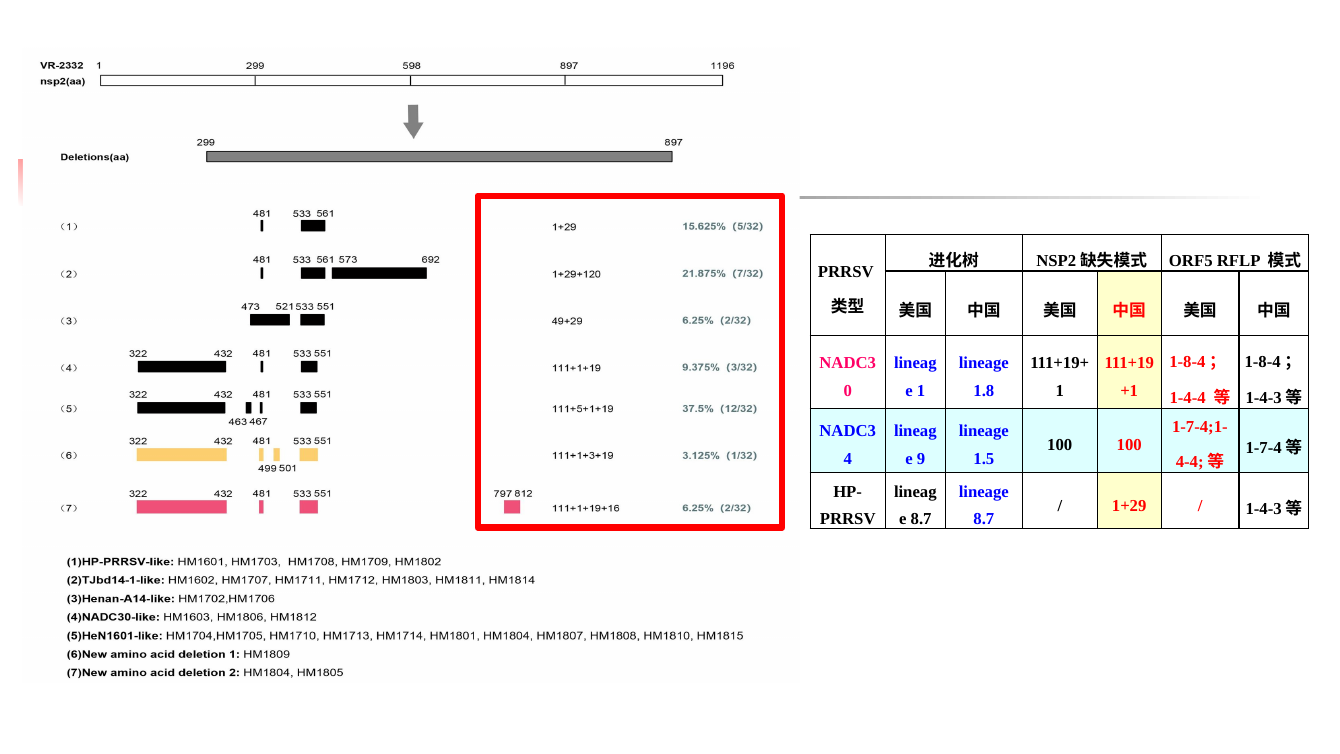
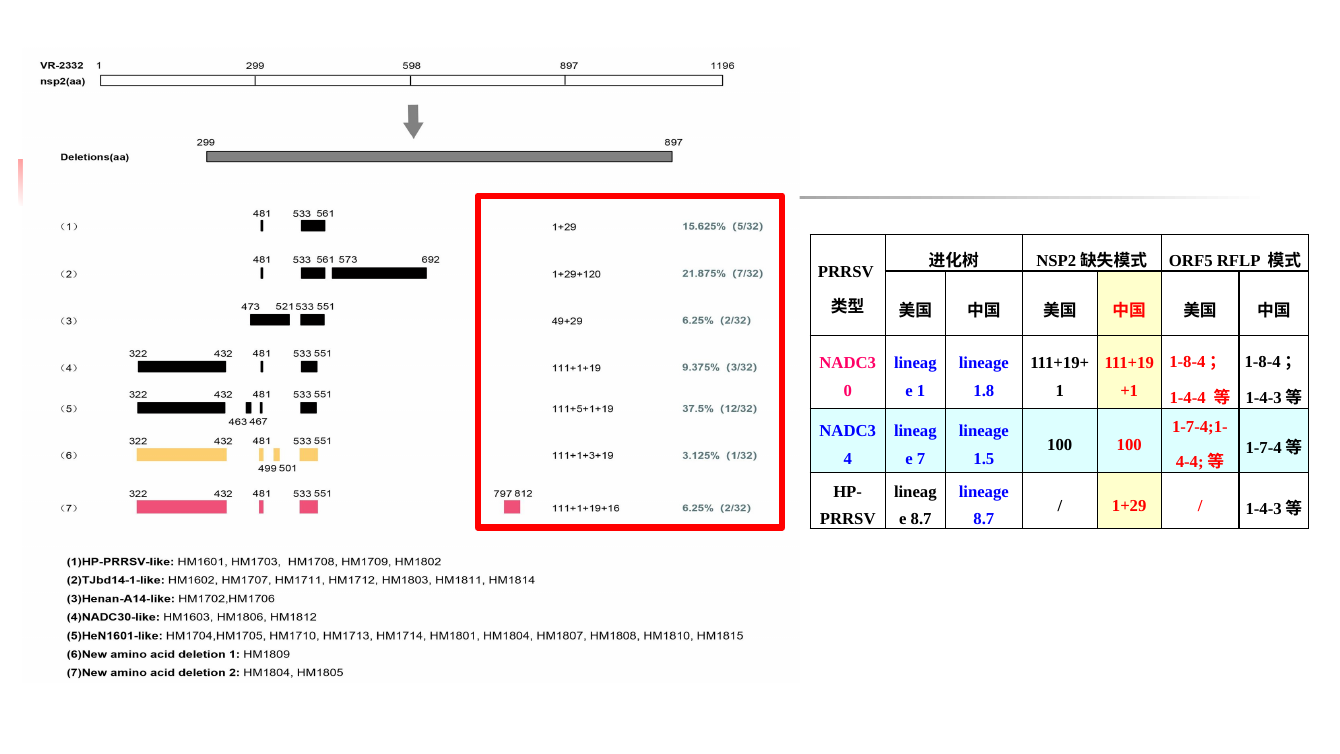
9: 9 -> 7 (921, 459)
